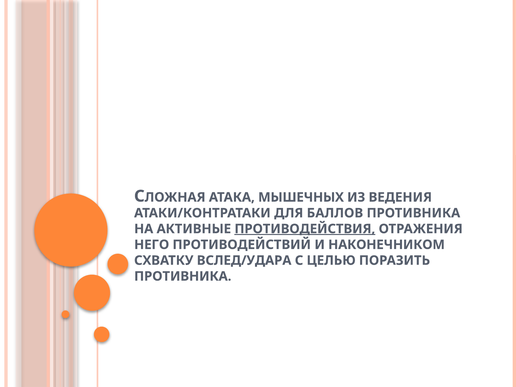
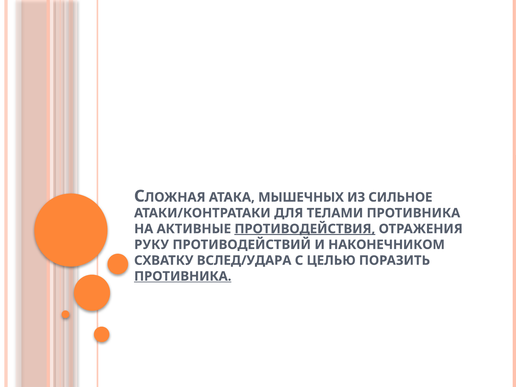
ВЕДЕНИЯ: ВЕДЕНИЯ -> СИЛЬНОЕ (400, 197)
БАЛЛОВ: БАЛЛОВ -> ТЕЛАМИ (335, 213)
НЕГО: НЕГО -> РУКУ (152, 245)
ПРОТИВНИКА underline: none -> present (183, 276)
